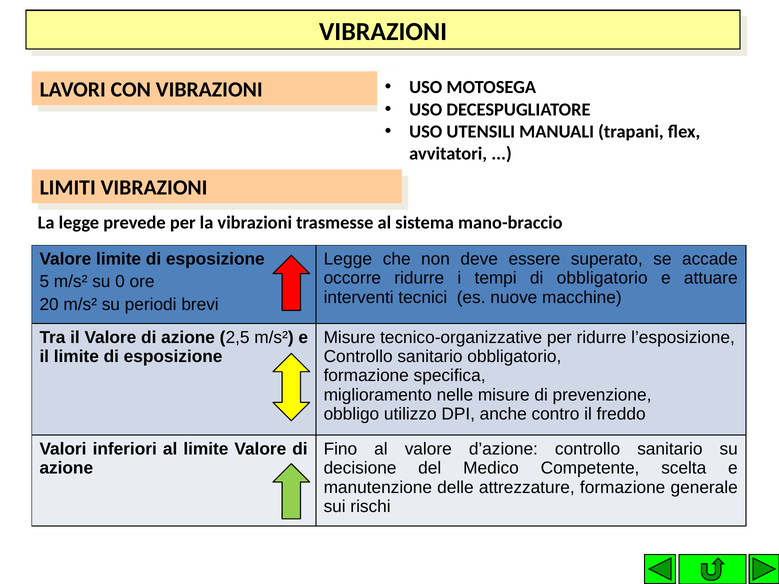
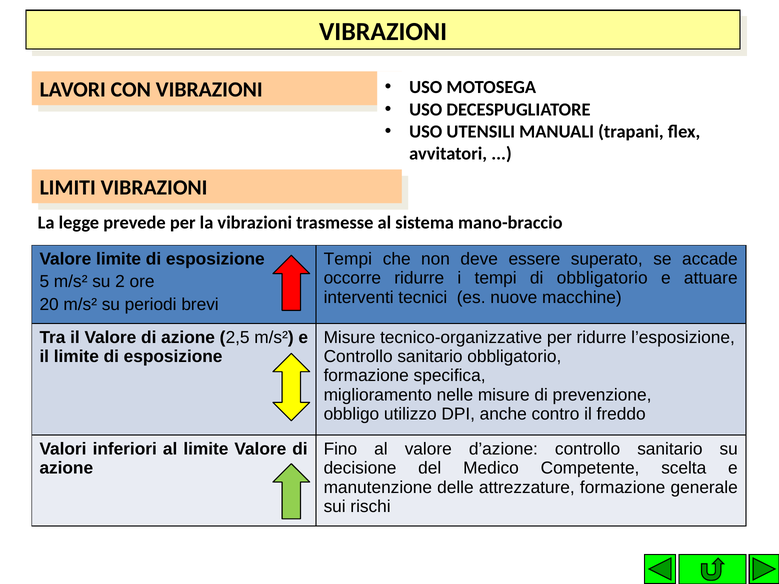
Legge: Legge -> Tempi (348, 259)
0: 0 -> 2 (120, 282)
